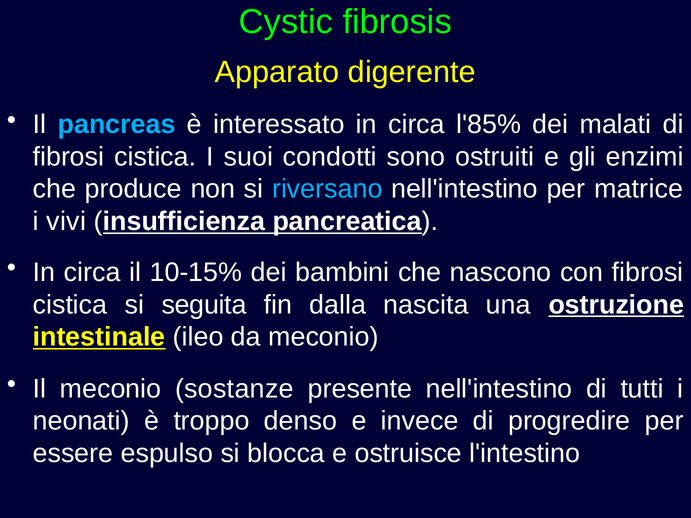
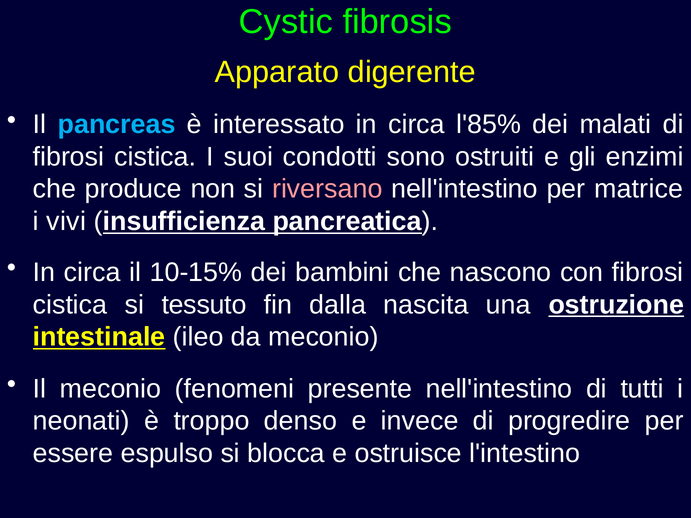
riversano colour: light blue -> pink (327, 189)
seguita: seguita -> tessuto (204, 305)
sostanze: sostanze -> fenomeni (234, 389)
